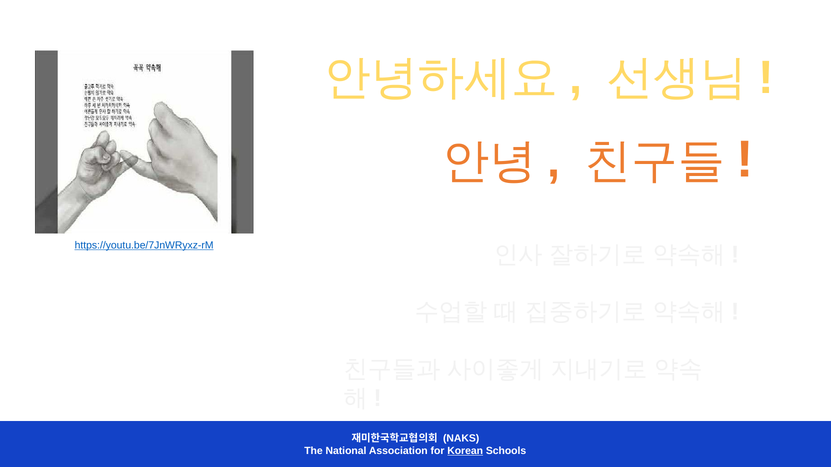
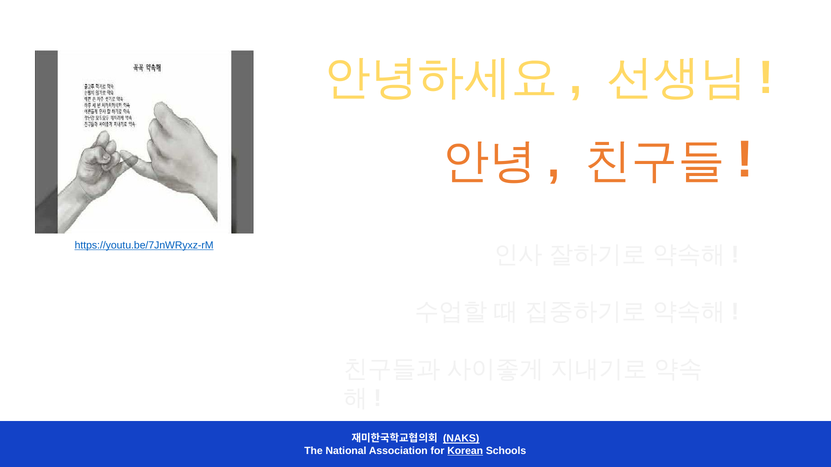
NAKS underline: none -> present (461, 439)
